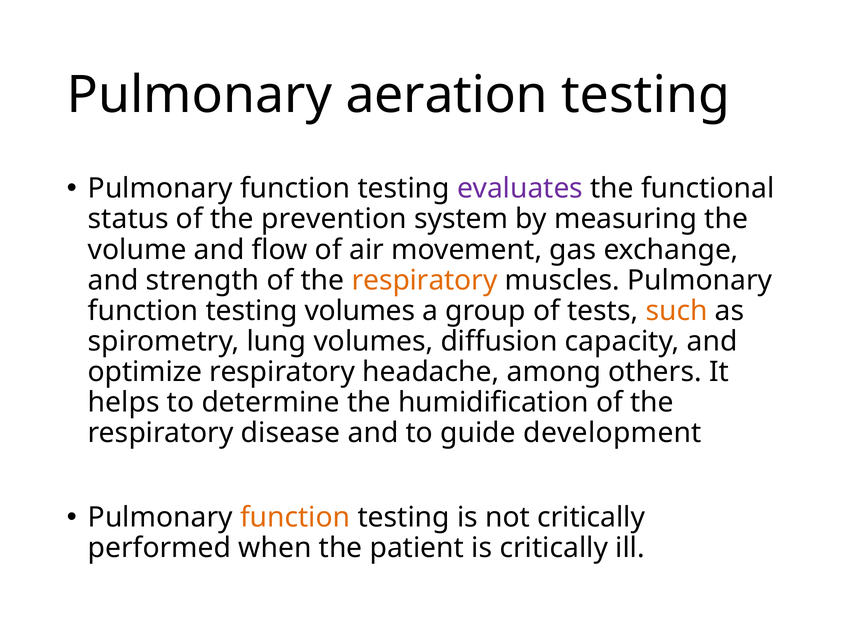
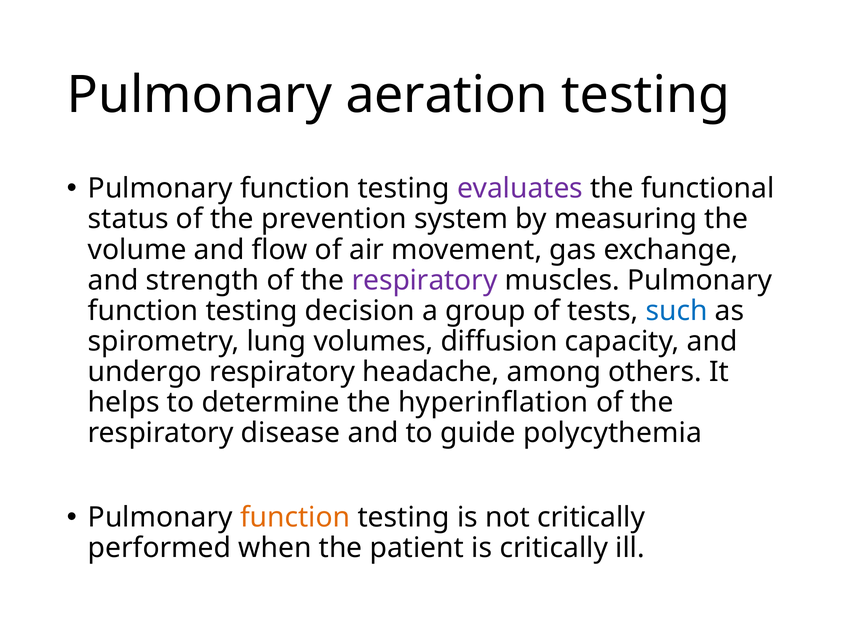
respiratory colour: orange -> purple (425, 280)
testing volumes: volumes -> decision (360, 311)
such colour: orange -> blue (677, 311)
optimize: optimize -> undergo (145, 372)
humidification: humidification -> hyperinflation (493, 402)
development: development -> polycythemia (613, 433)
